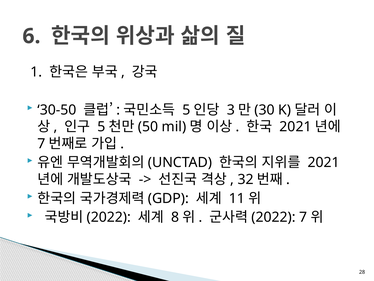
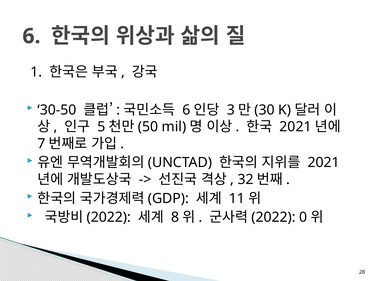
5: 5 -> 6 (186, 110)
7: 7 -> 0 (303, 217)
